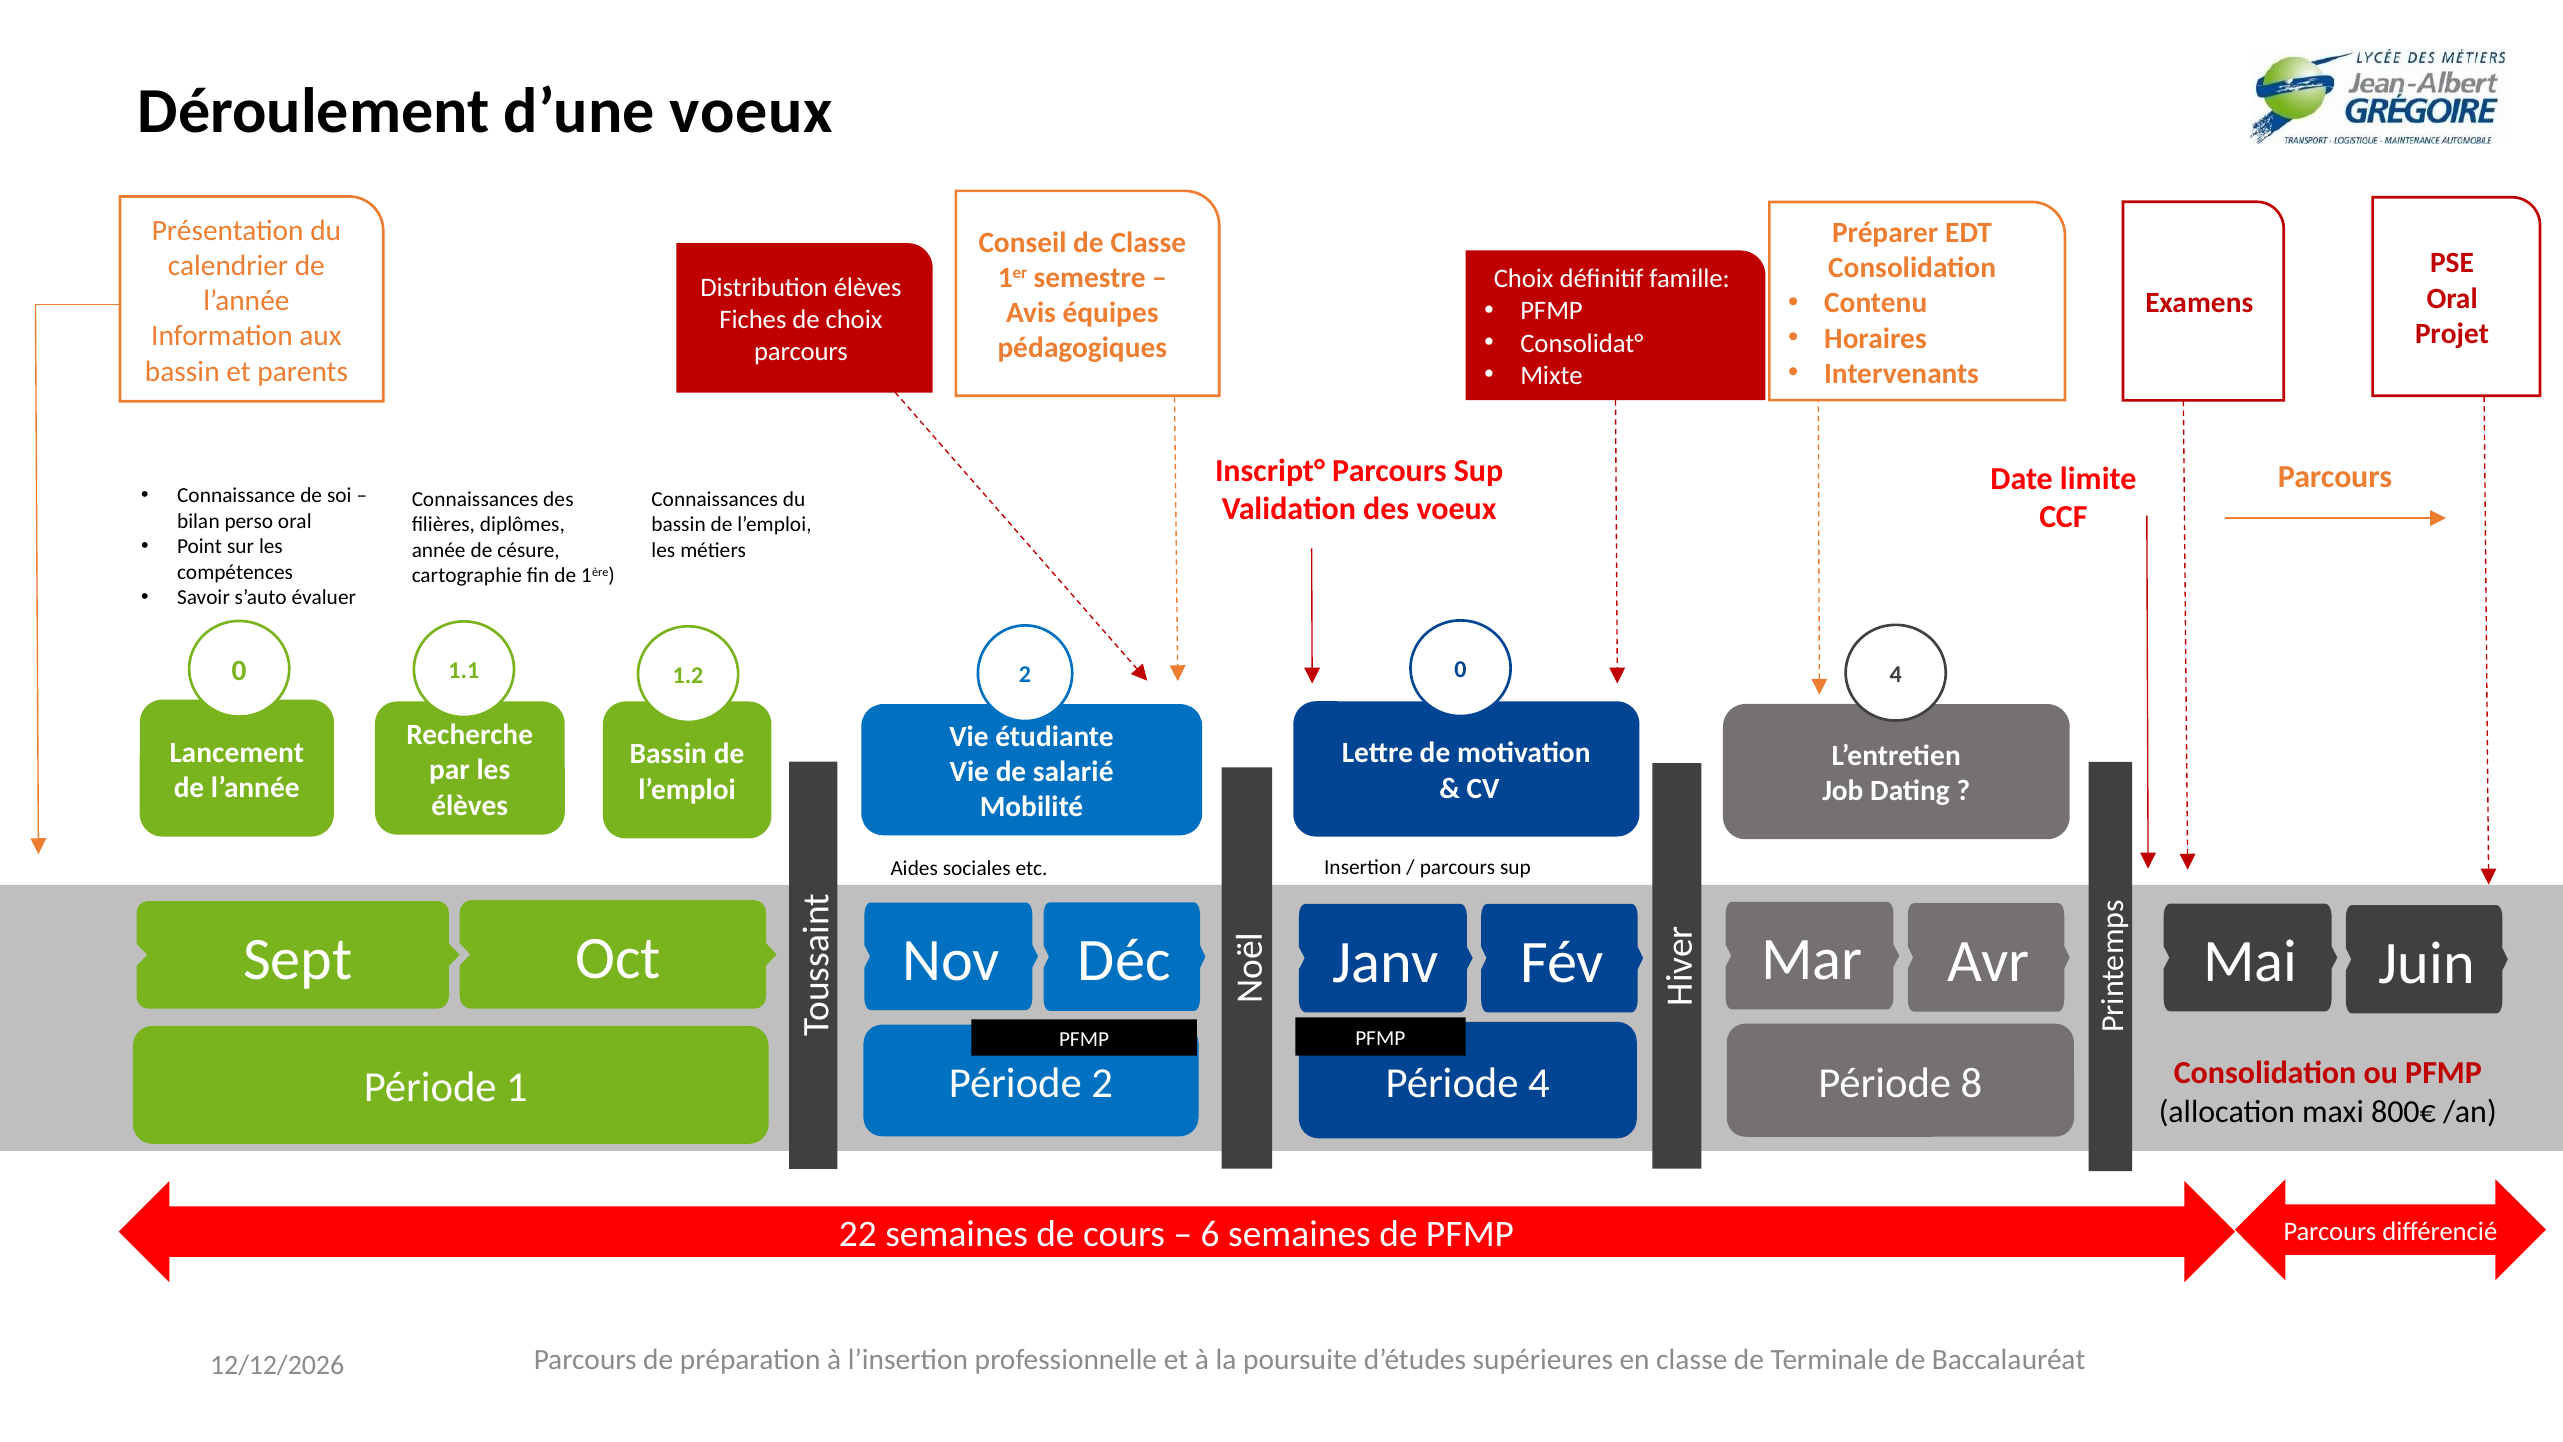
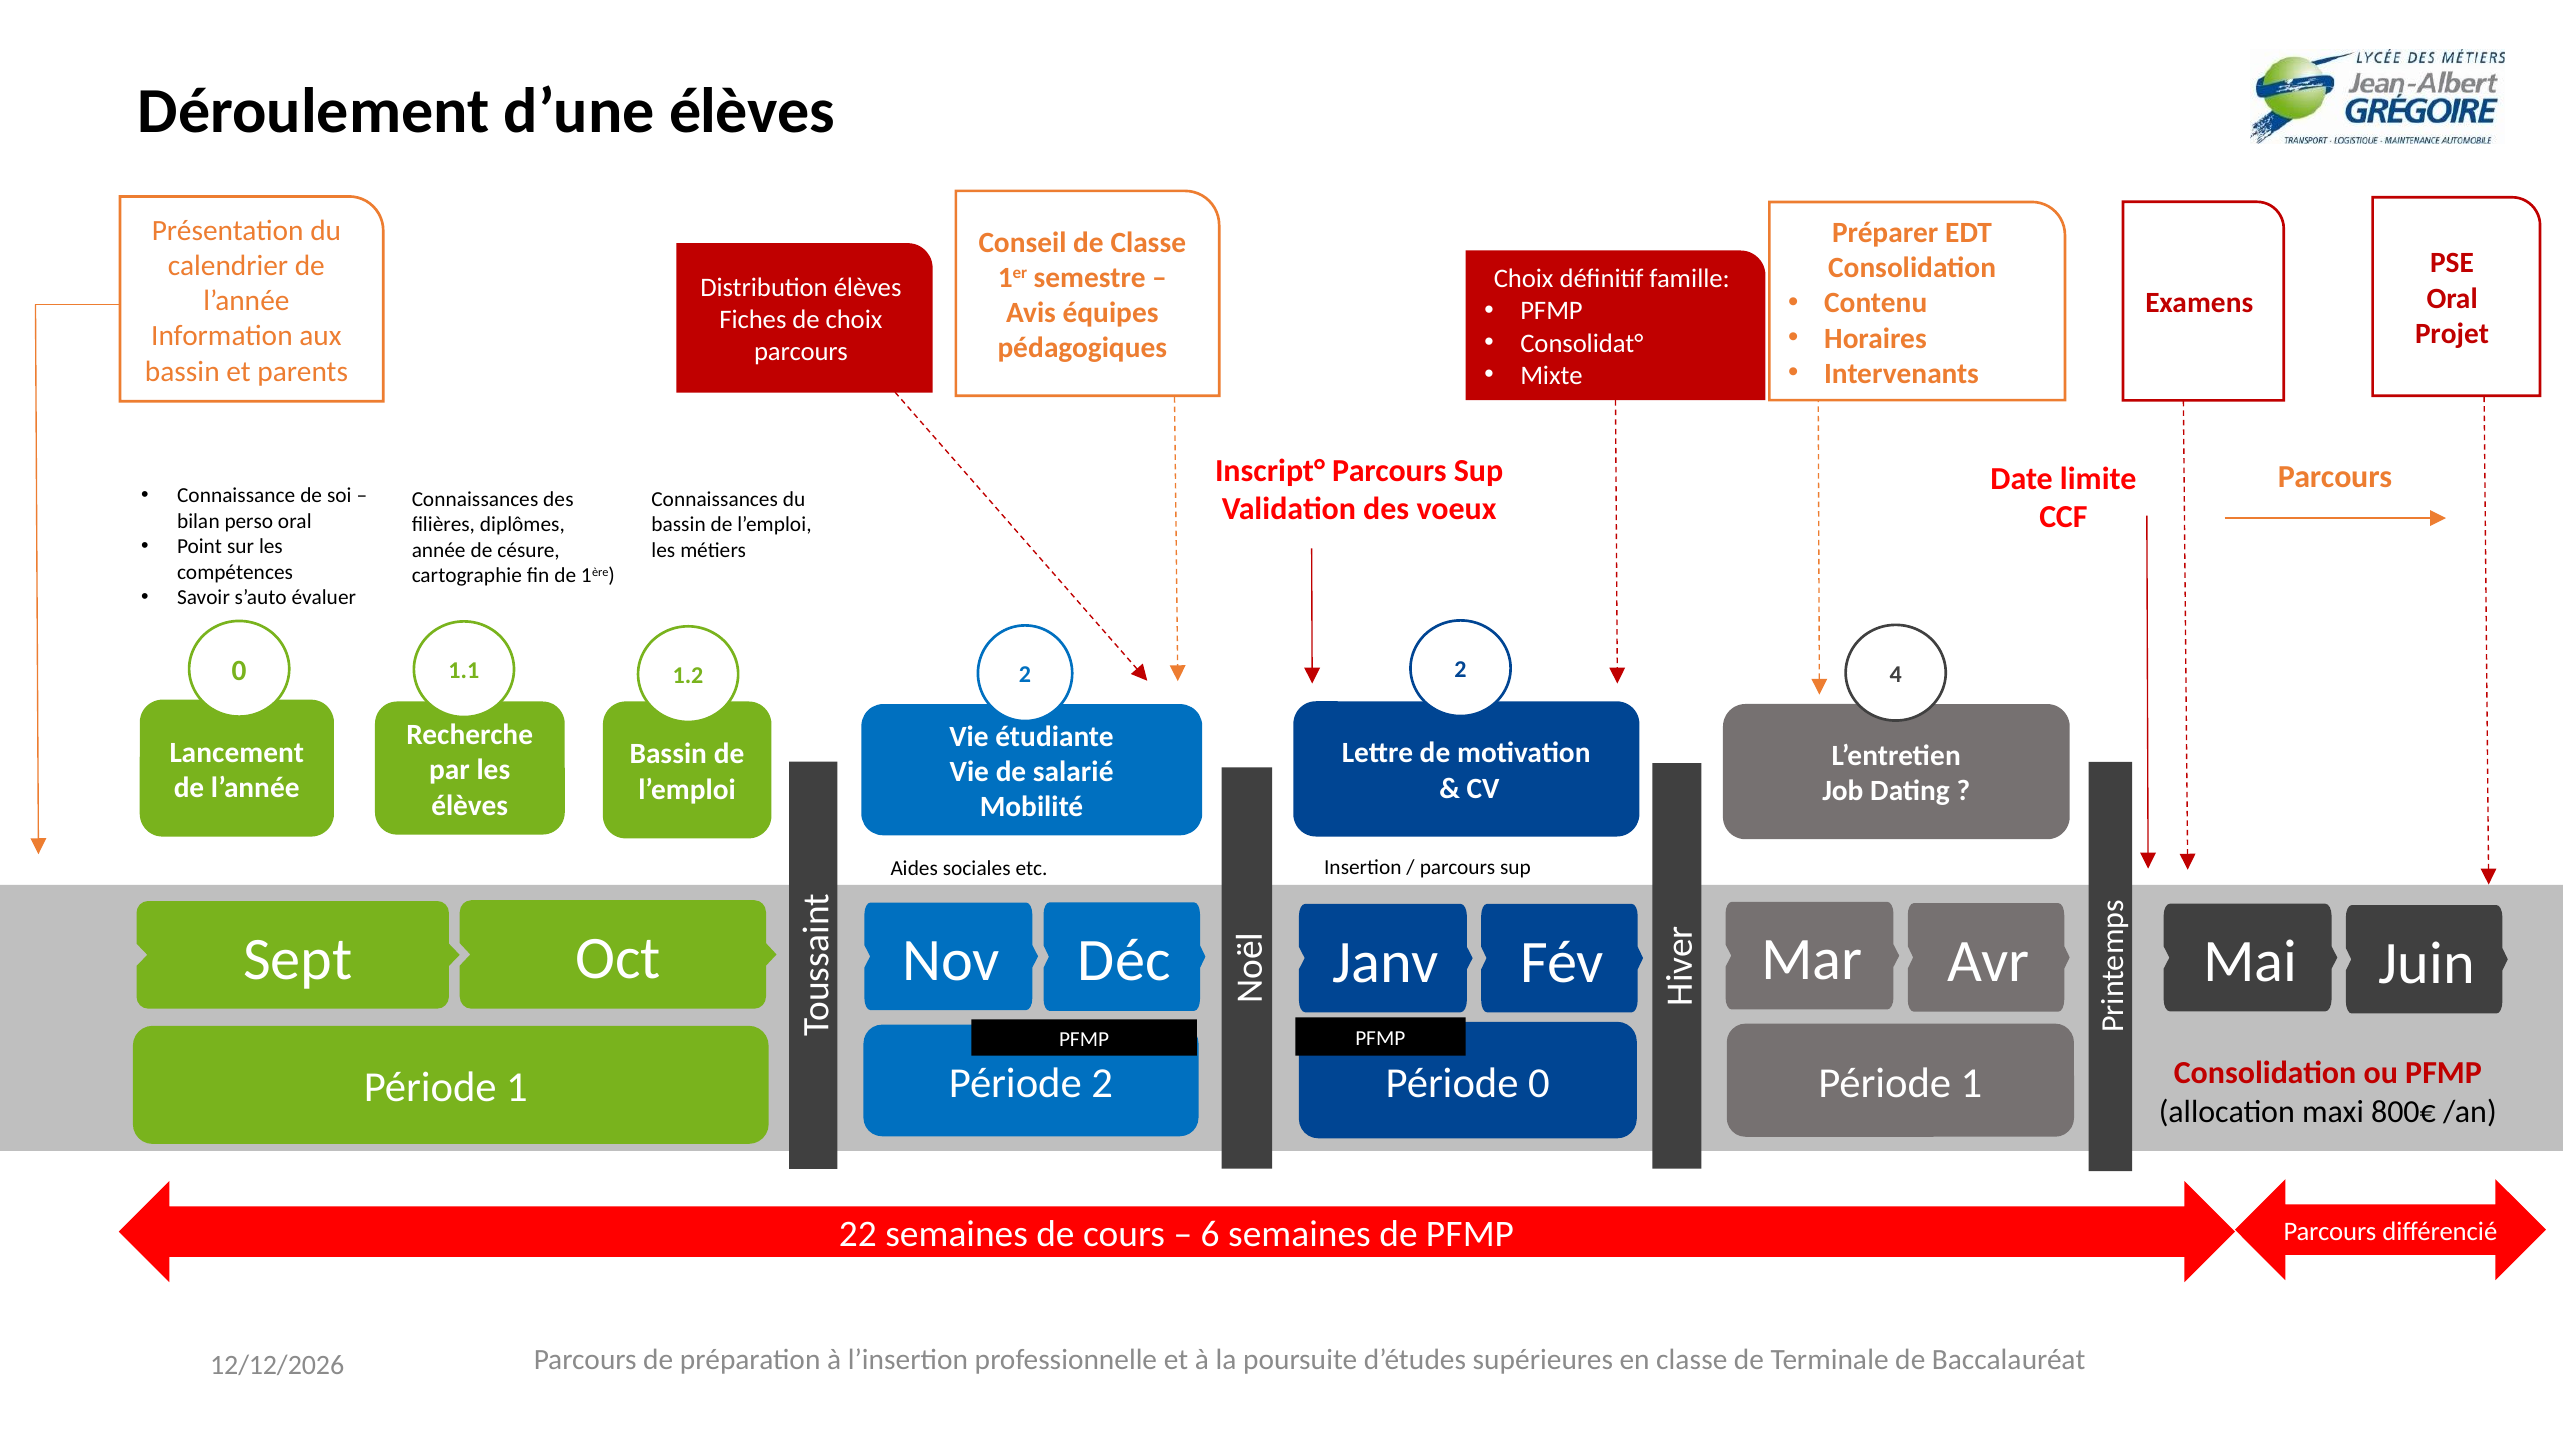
d’une voeux: voeux -> élèves (752, 111)
1.2 0: 0 -> 2 (1460, 670)
Période 4: 4 -> 0 (1539, 1083)
2 Période 8: 8 -> 1 (1971, 1083)
